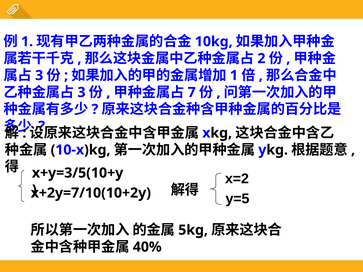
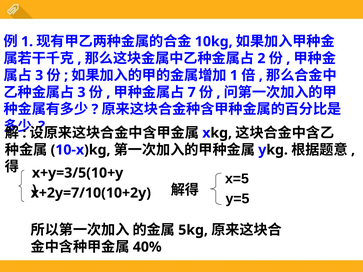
x=2: x=2 -> x=5 (237, 179)
